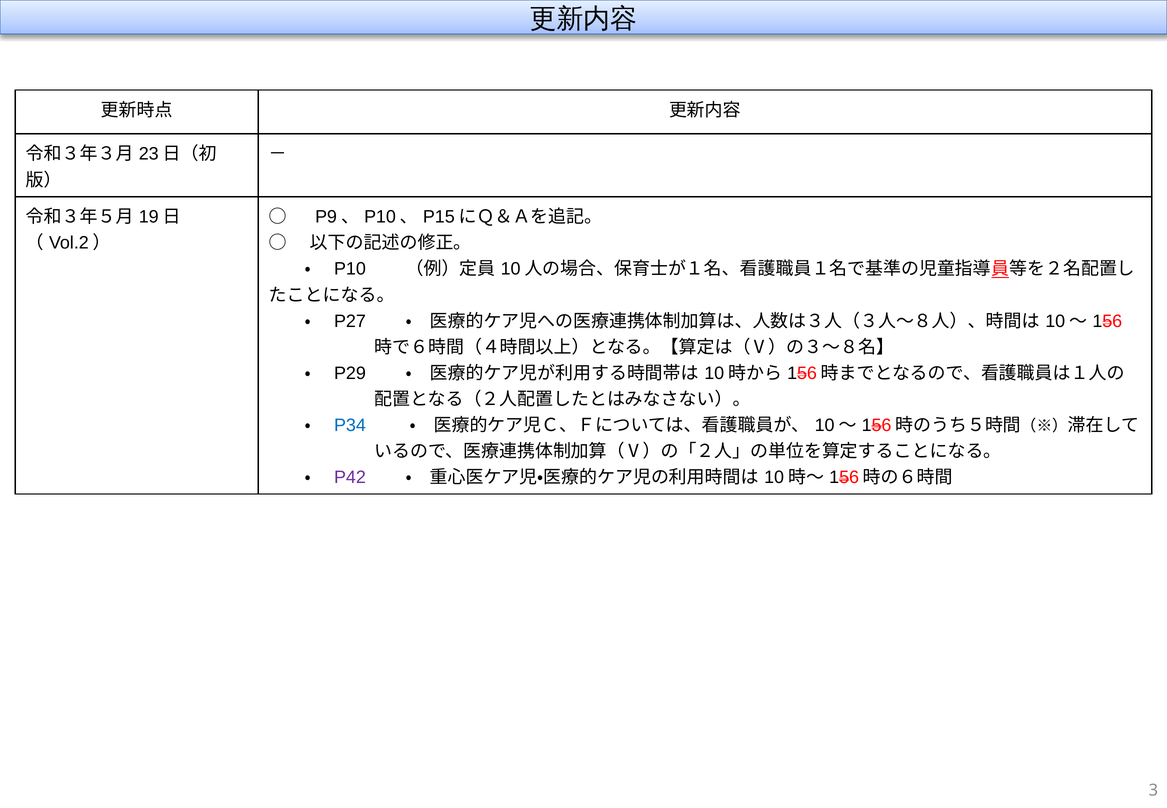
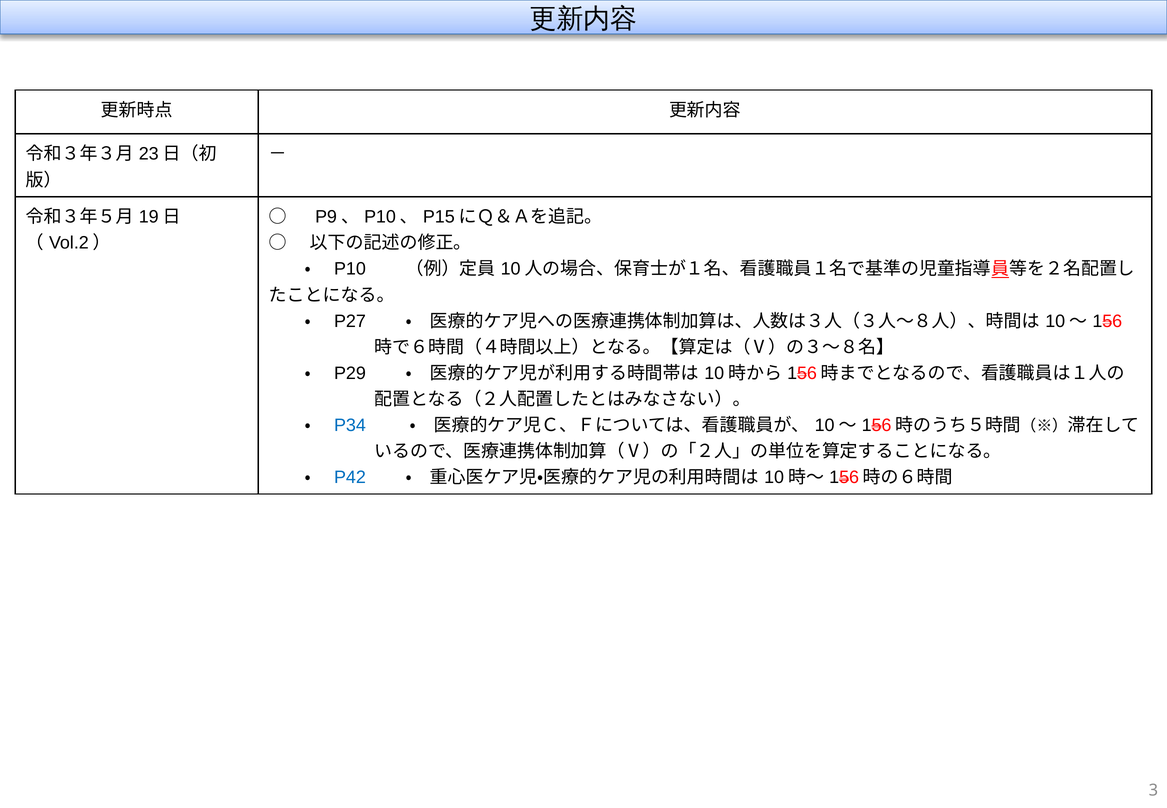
P42 colour: purple -> blue (350, 477)
